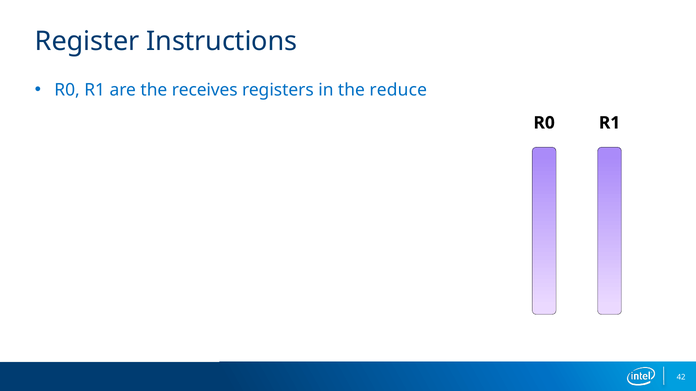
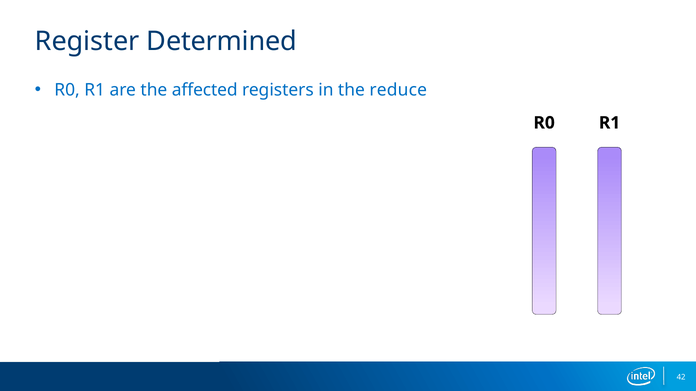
Instructions: Instructions -> Determined (222, 42)
receives: receives -> affected (205, 90)
